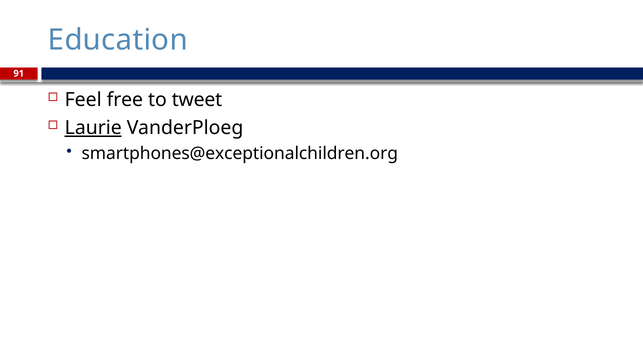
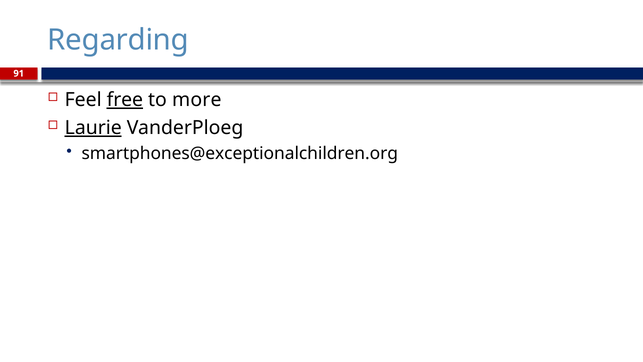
Education: Education -> Regarding (118, 40)
free underline: none -> present (125, 100)
tweet: tweet -> more (197, 100)
